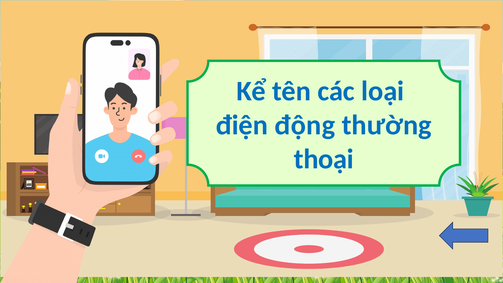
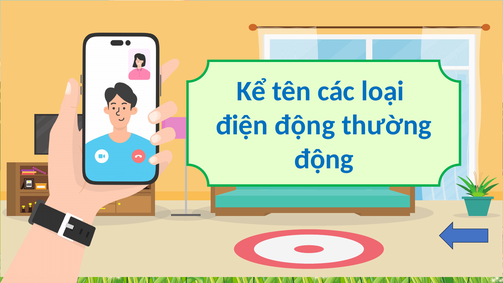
thoại: thoại -> động (324, 159)
